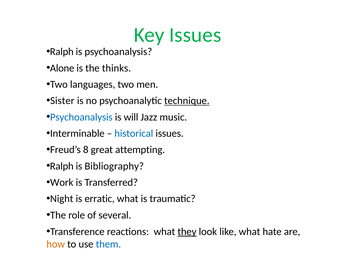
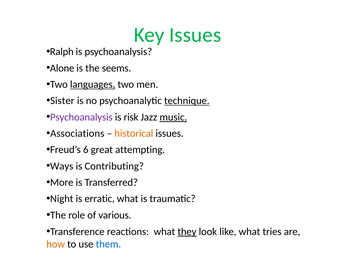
thinks: thinks -> seems (117, 68)
languages underline: none -> present (93, 84)
Psychoanalysis colour: blue -> purple (81, 117)
will: will -> risk (131, 117)
music underline: none -> present (173, 117)
Interminable: Interminable -> Associations (77, 133)
historical colour: blue -> orange (134, 133)
8: 8 -> 6 (86, 150)
Ralph: Ralph -> Ways (62, 166)
Bibliography: Bibliography -> Contributing (114, 166)
Work: Work -> More (62, 182)
several: several -> various (115, 215)
hate: hate -> tries (272, 232)
